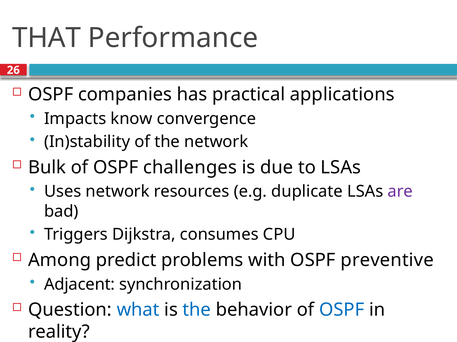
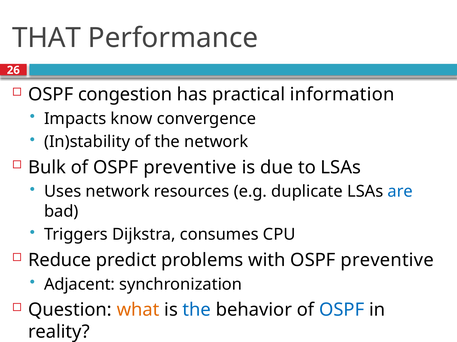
companies: companies -> congestion (125, 95)
applications: applications -> information (342, 95)
of OSPF challenges: challenges -> preventive (190, 168)
are colour: purple -> blue (400, 192)
Among: Among -> Reduce (60, 261)
what colour: blue -> orange (138, 310)
